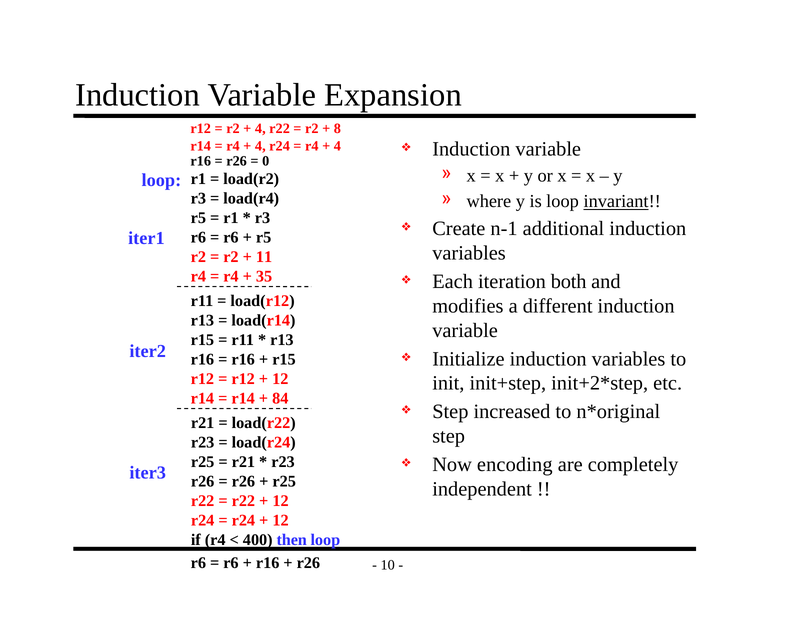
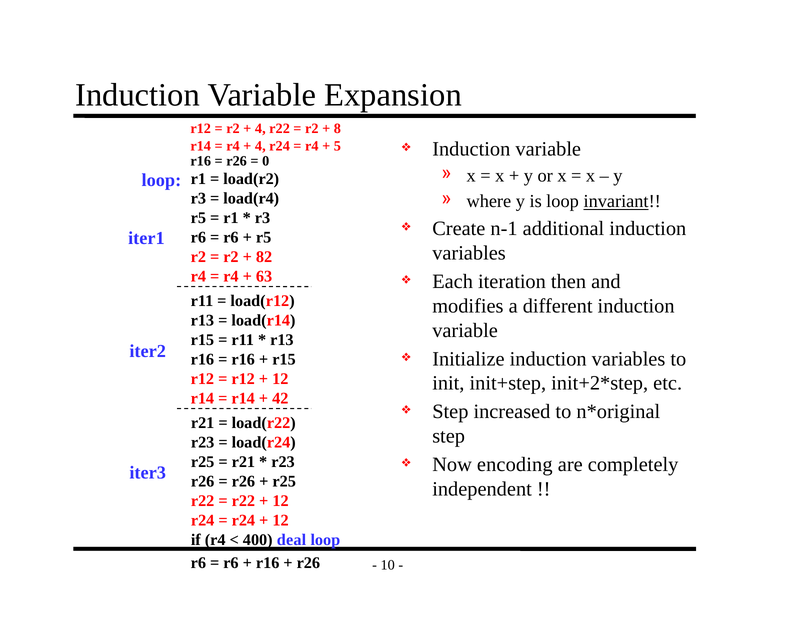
4: 4 -> 5 (337, 146)
11: 11 -> 82 (264, 257)
35: 35 -> 63 (264, 277)
both: both -> then (569, 282)
84: 84 -> 42 (280, 399)
then: then -> deal (292, 541)
